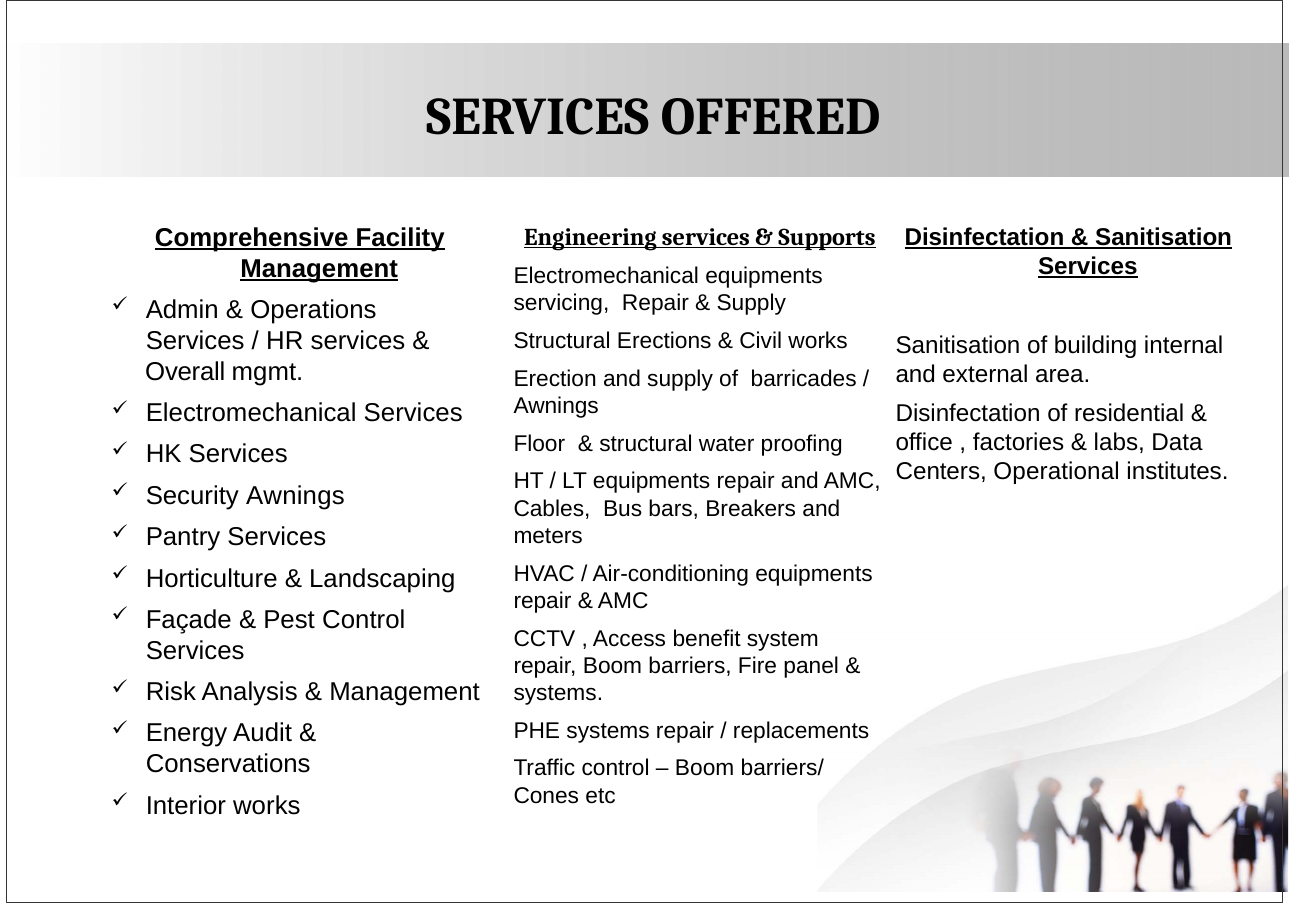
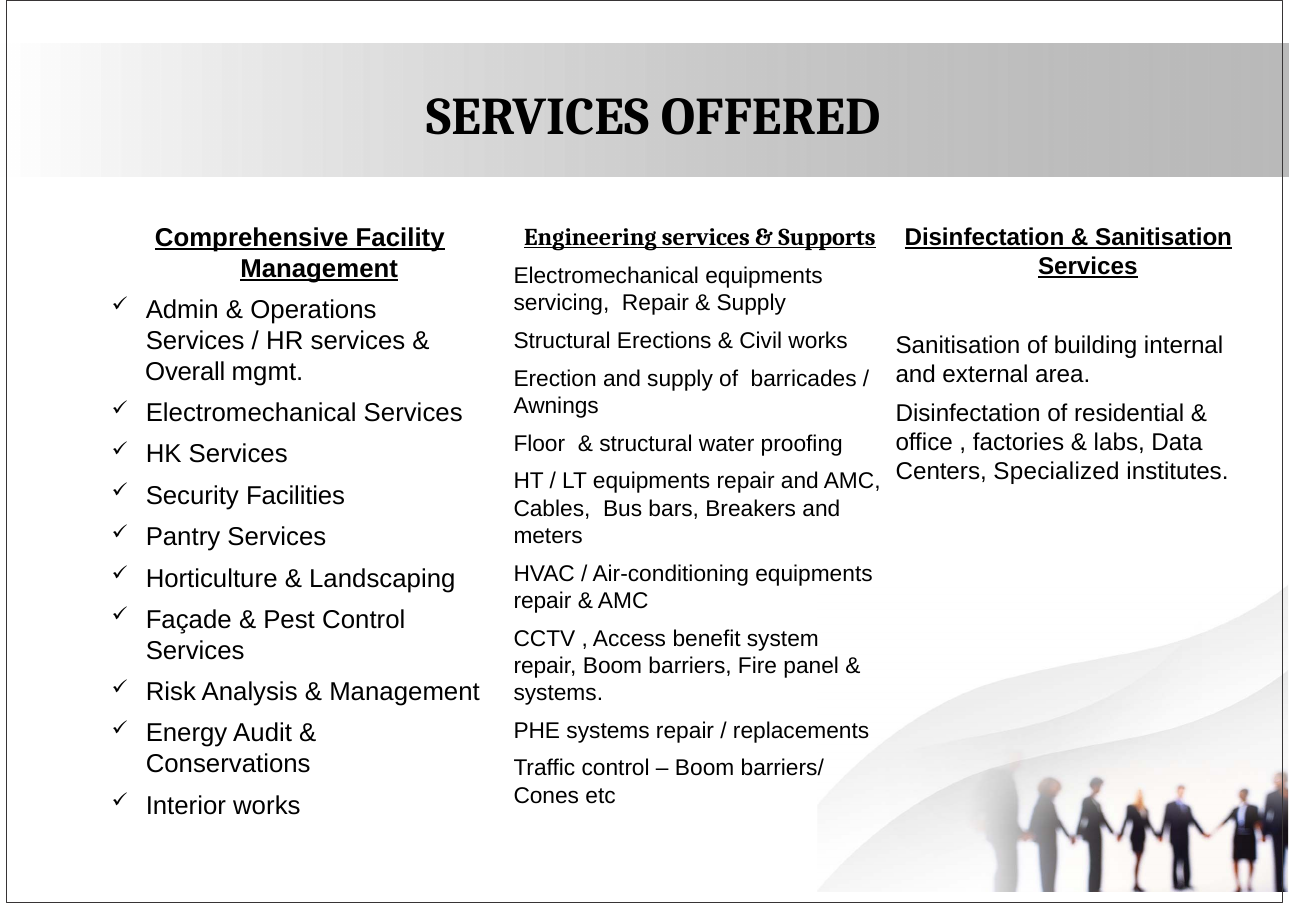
Operational: Operational -> Specialized (1057, 472)
Security Awnings: Awnings -> Facilities (296, 496)
